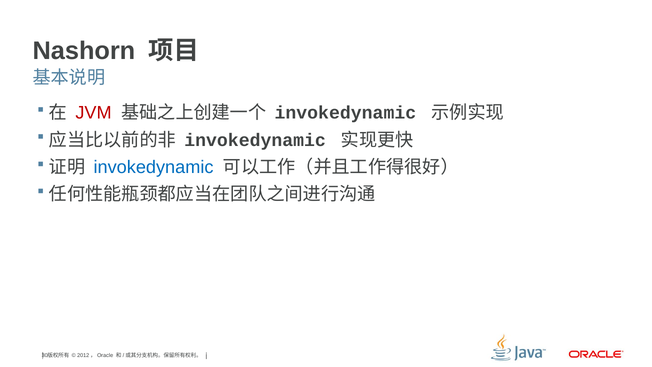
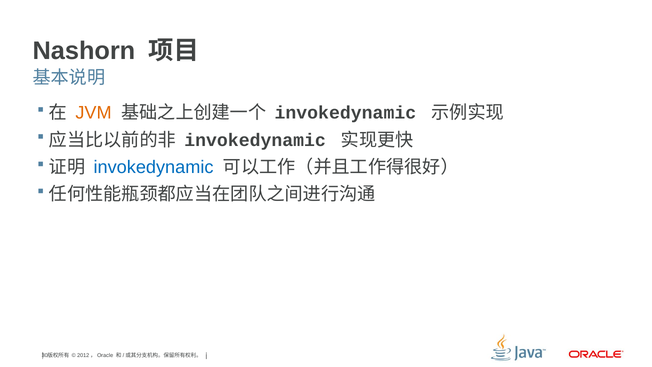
JVM colour: red -> orange (94, 113)
